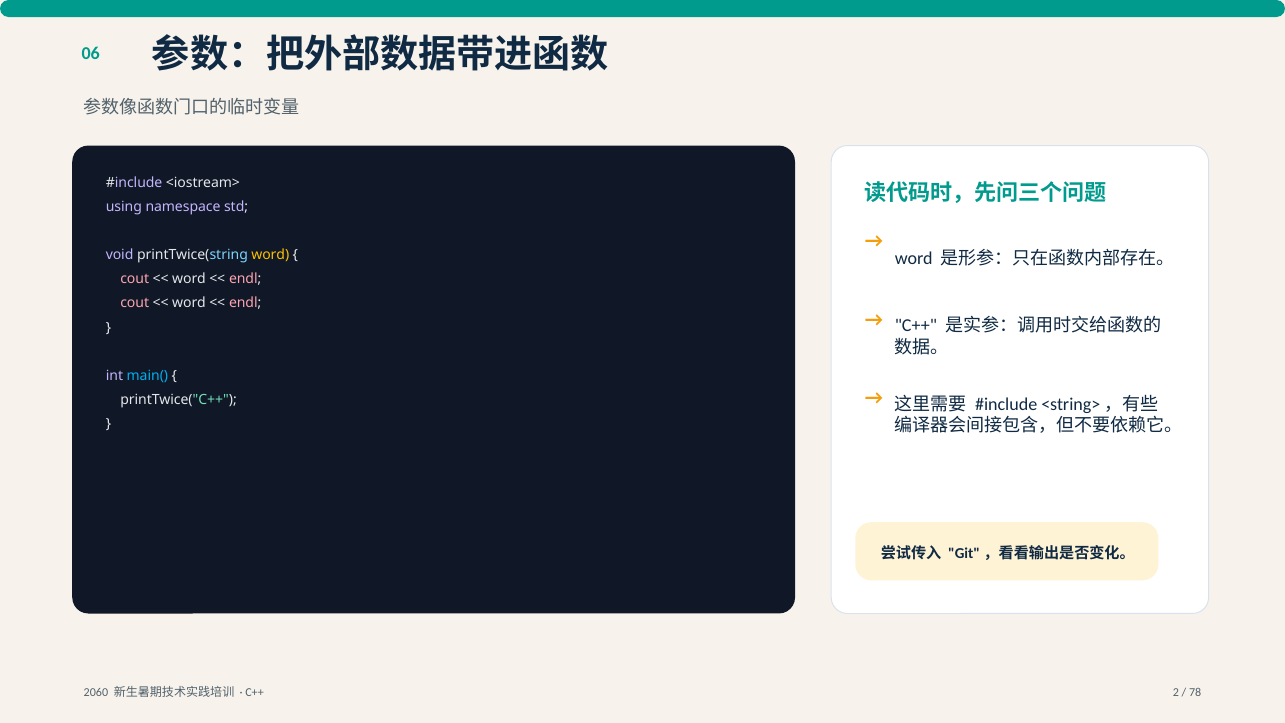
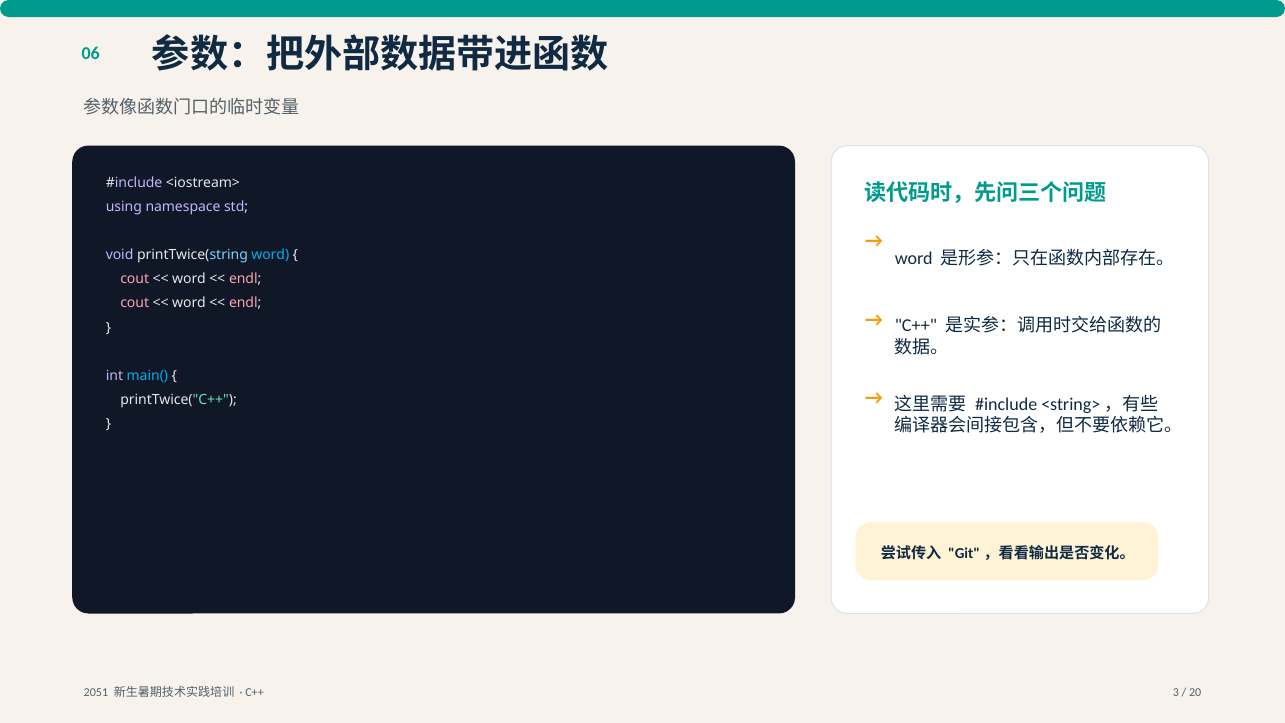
word colour: yellow -> light blue (270, 255)
2060: 2060 -> 2051 (96, 692)
2: 2 -> 3 (1176, 692)
78: 78 -> 20 (1195, 692)
